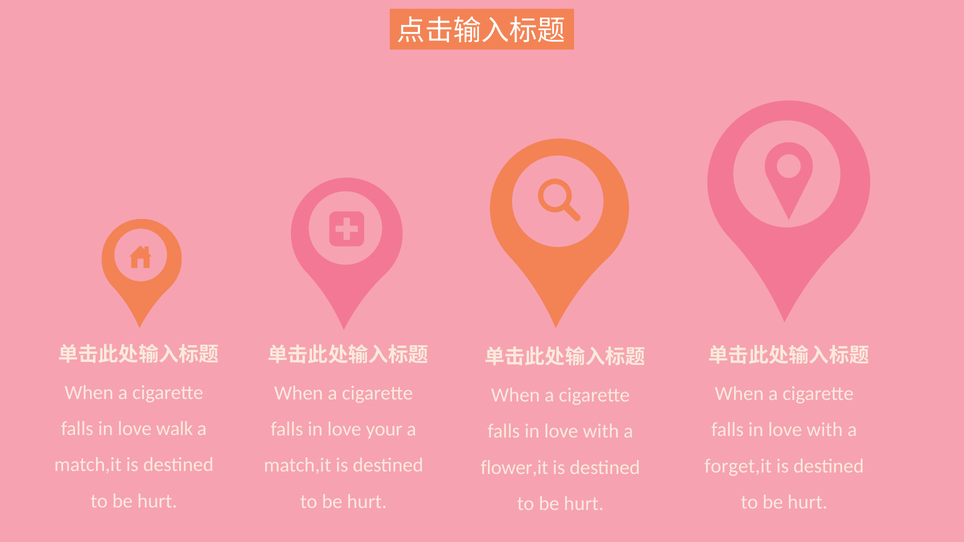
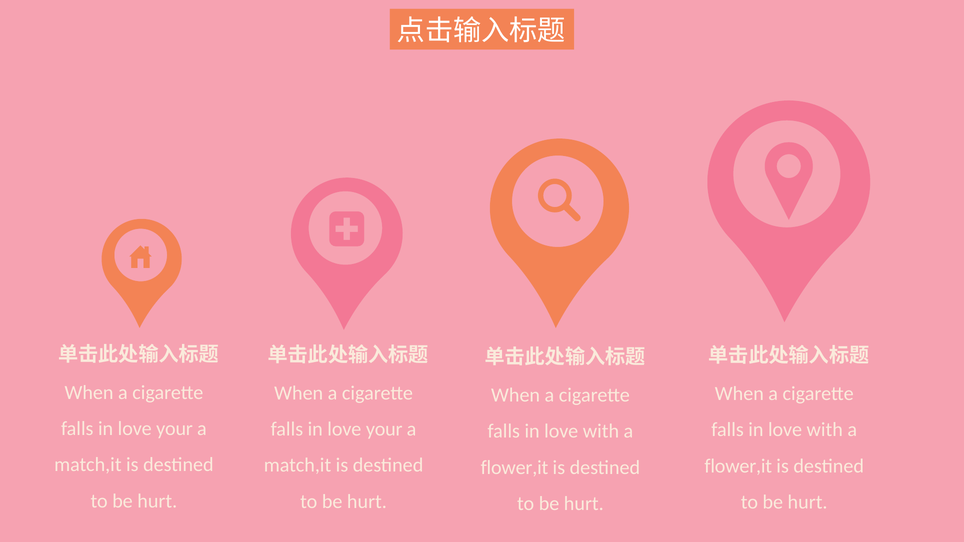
walk: walk -> your (175, 429)
forget,it: forget,it -> flower,it (738, 466)
